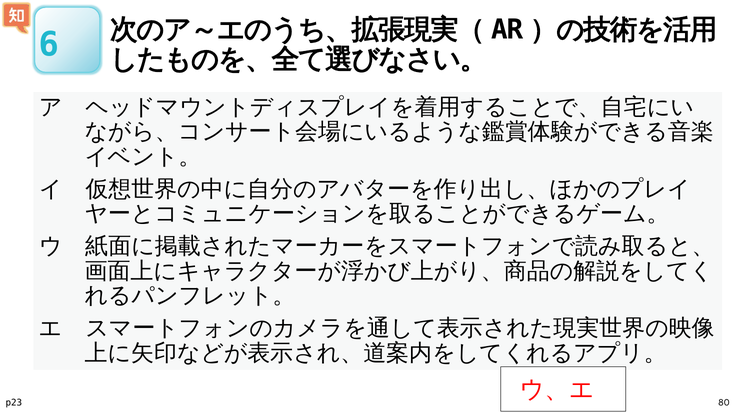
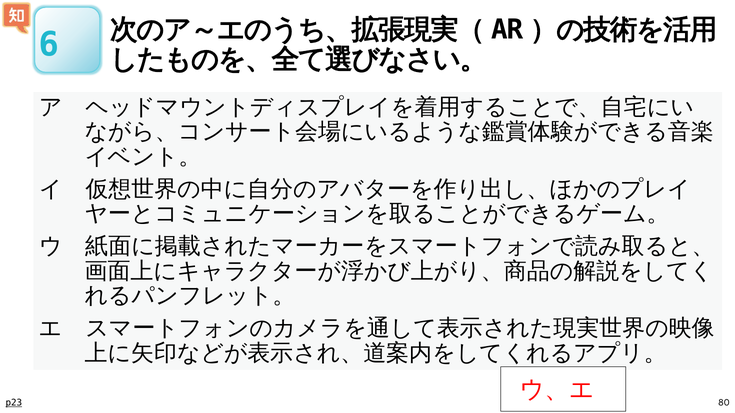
p23 underline: none -> present (14, 403)
